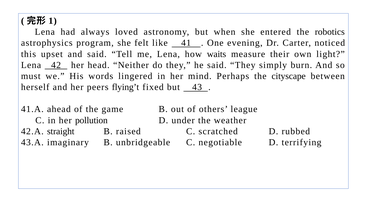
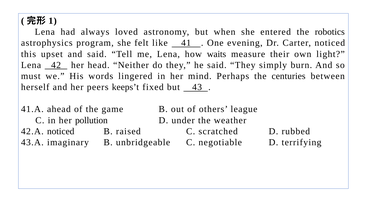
cityscape: cityscape -> centuries (289, 76)
flying’t: flying’t -> keeps’t (125, 87)
42.A straight: straight -> noticed (61, 131)
